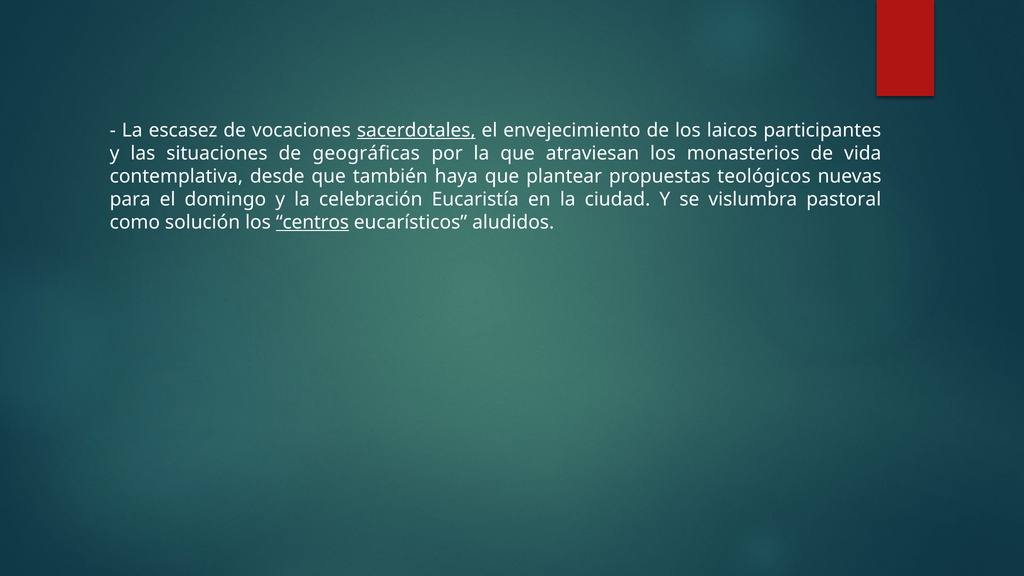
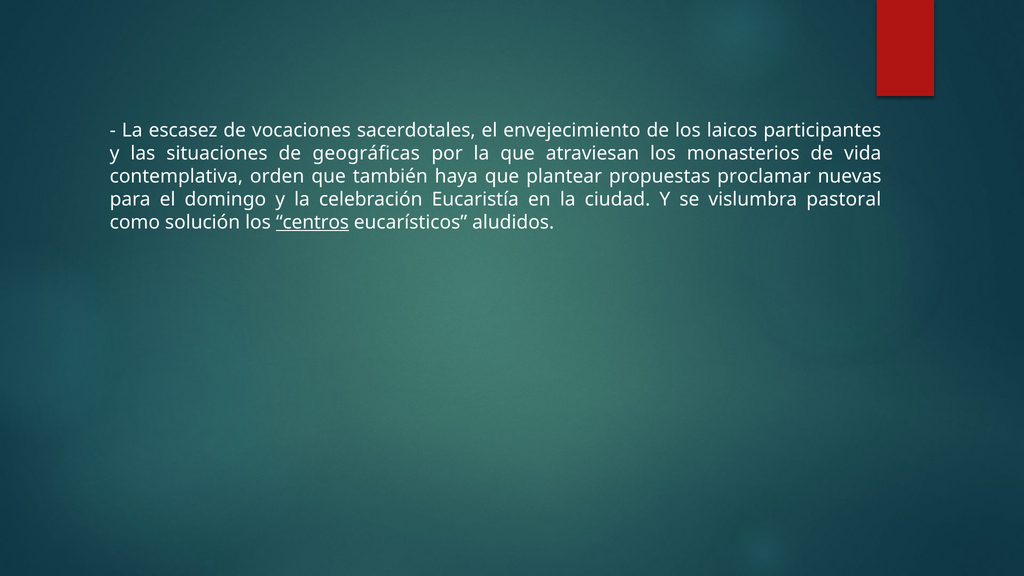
sacerdotales underline: present -> none (416, 130)
desde: desde -> orden (277, 176)
teológicos: teológicos -> proclamar (764, 176)
